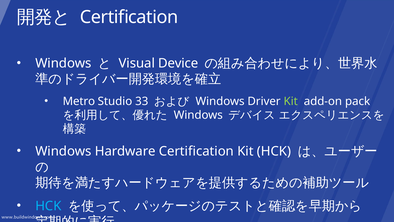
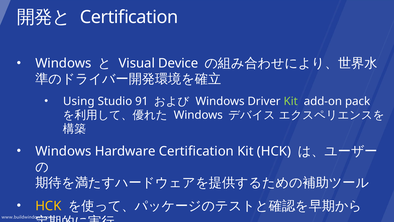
Metro: Metro -> Using (79, 101)
33: 33 -> 91 (142, 101)
HCK colour: light blue -> yellow (48, 206)
